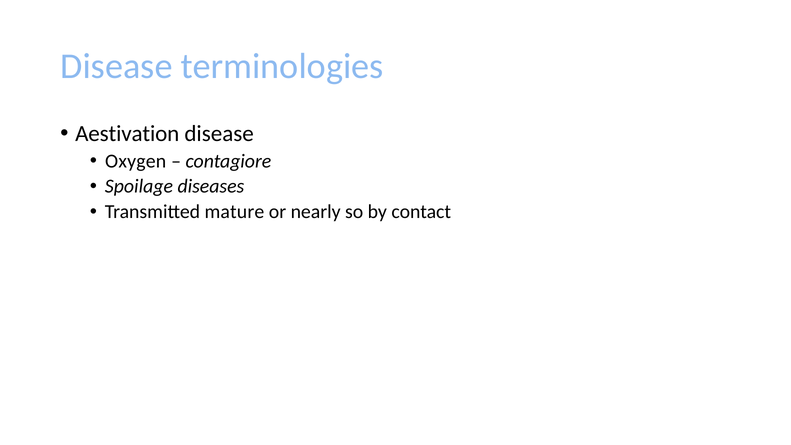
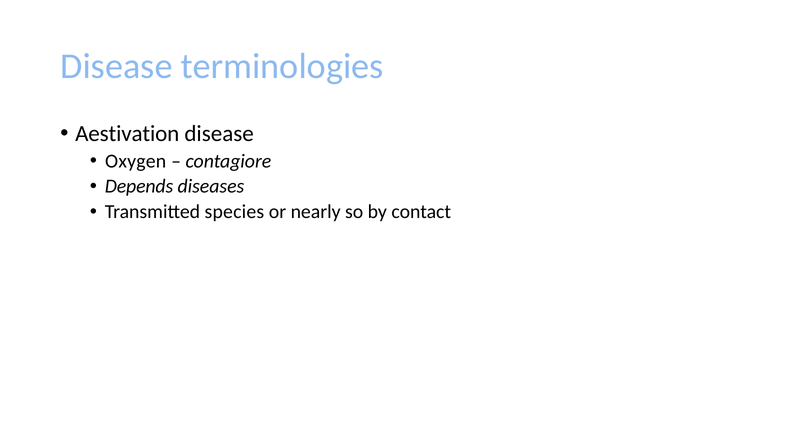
Spoilage: Spoilage -> Depends (139, 186)
mature: mature -> species (234, 212)
